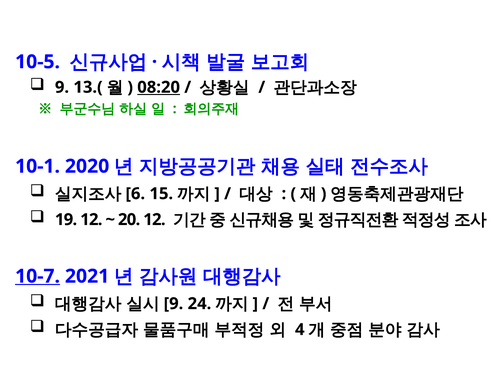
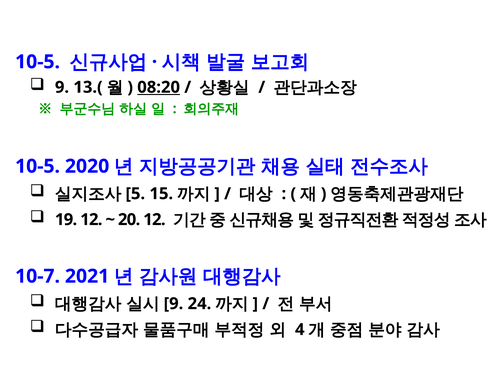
10-1: 10-1 -> 10-5 (38, 166)
6: 6 -> 5 (135, 194)
10-7 underline: present -> none (38, 276)
